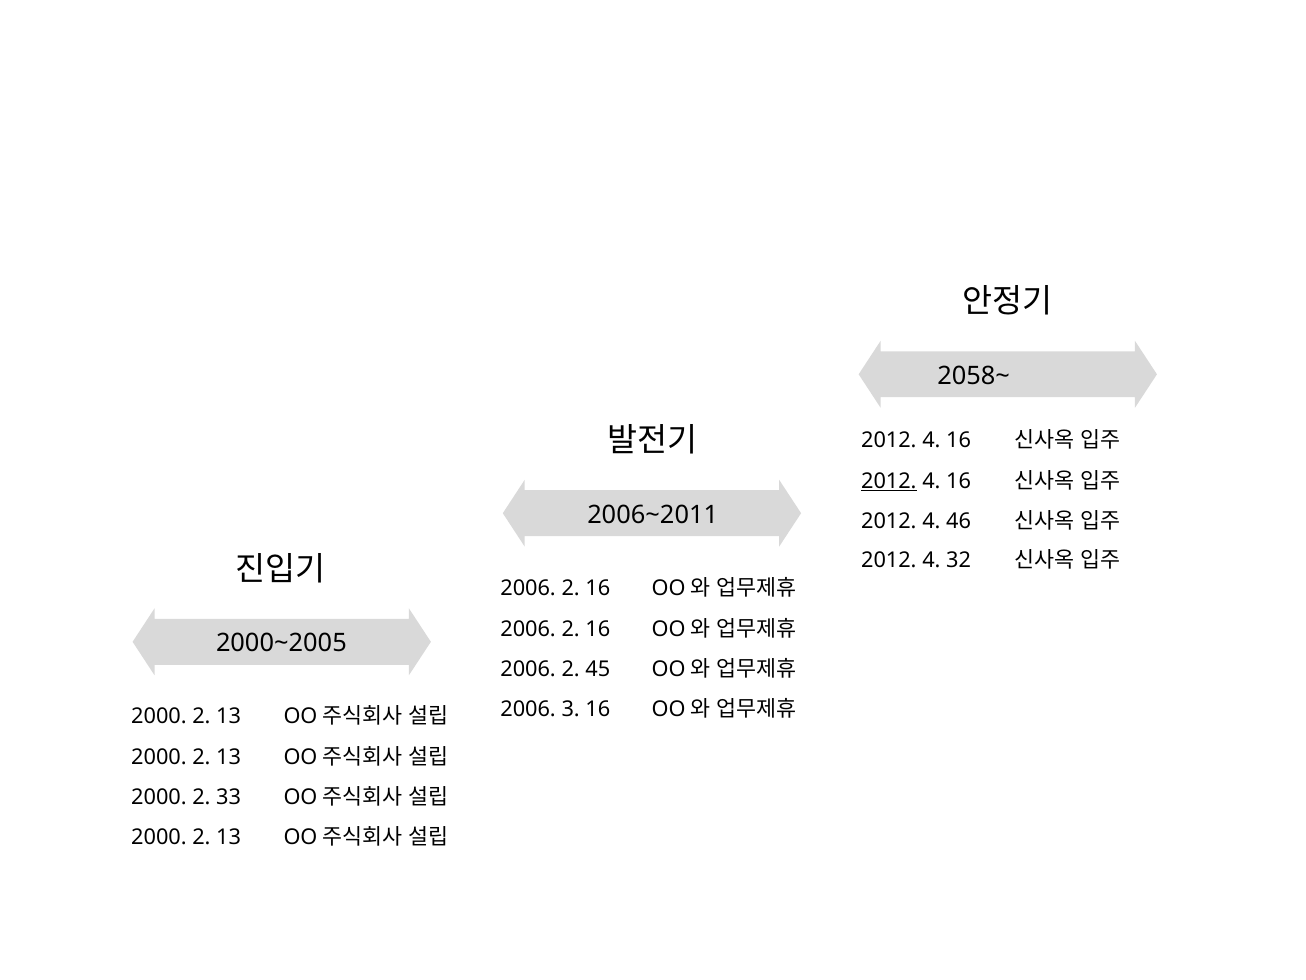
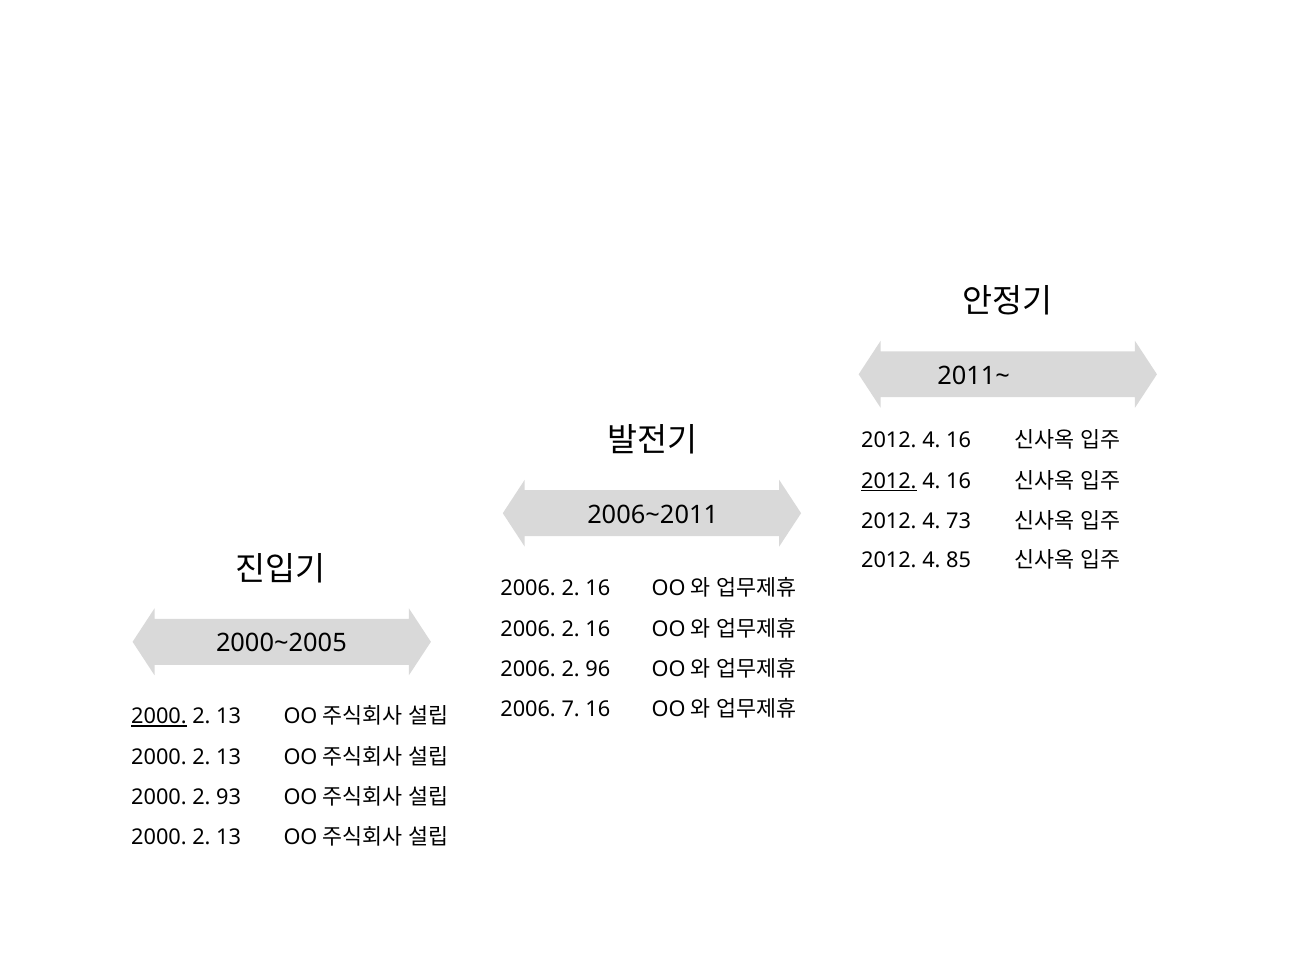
2058~: 2058~ -> 2011~ (974, 376)
46: 46 -> 73 (959, 521)
32: 32 -> 85 (959, 560)
45: 45 -> 96 (598, 669)
3: 3 -> 7 (571, 709)
2000 underline: none -> present (159, 716)
33: 33 -> 93 (229, 797)
